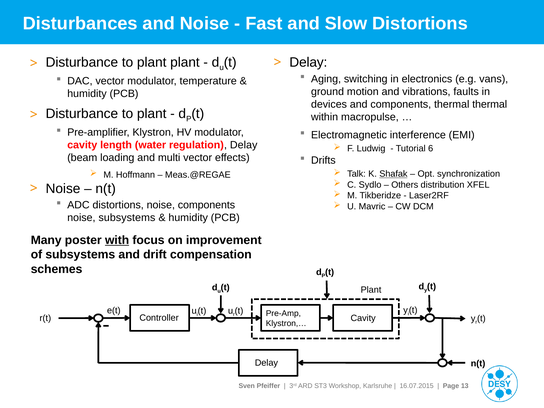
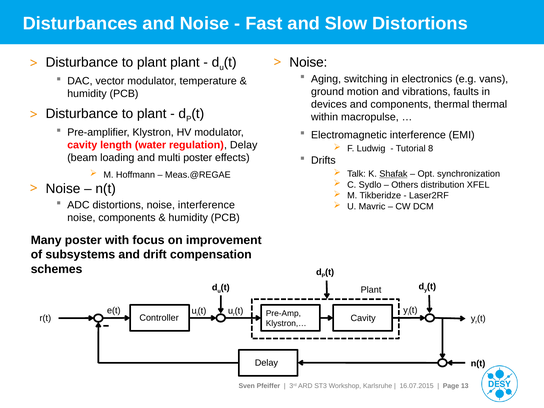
Delay: Delay -> Noise (308, 62)
6: 6 -> 8 (431, 148)
multi vector: vector -> poster (198, 158)
noise components: components -> interference (206, 205)
noise subsystems: subsystems -> components (127, 218)
with underline: present -> none (117, 240)
